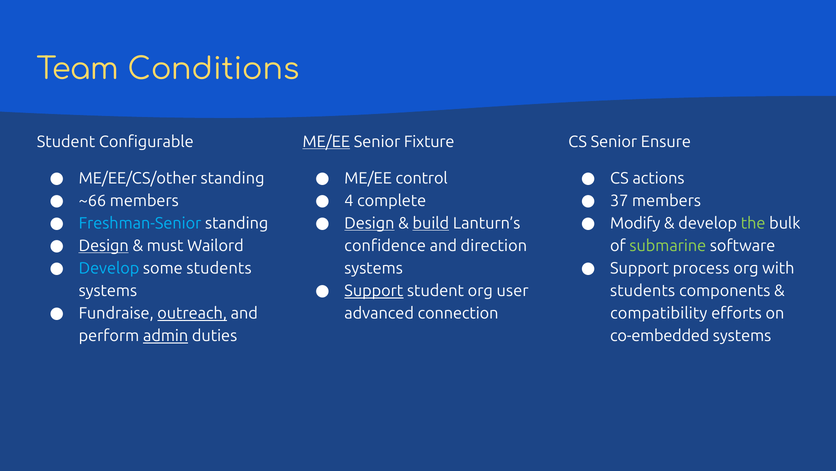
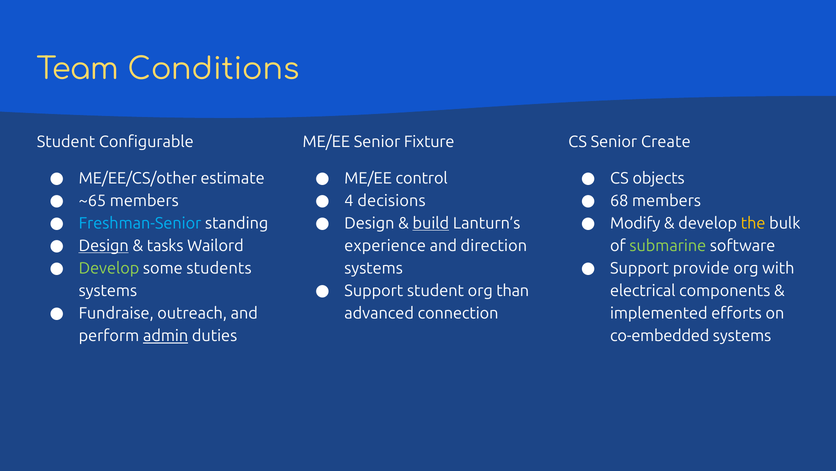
ME/EE underline: present -> none (326, 142)
Ensure: Ensure -> Create (666, 142)
ME/EE/CS/other standing: standing -> estimate (233, 178)
actions: actions -> objects (659, 178)
~66: ~66 -> ~65 (92, 200)
complete: complete -> decisions (392, 200)
37: 37 -> 68 (619, 200)
Design underline: present -> none (369, 223)
the colour: light green -> yellow (753, 223)
must: must -> tasks (165, 245)
confidence: confidence -> experience (385, 245)
Develop colour: light blue -> light green (109, 268)
process: process -> provide (701, 268)
Support underline: present -> none (374, 290)
user: user -> than (513, 290)
students: students -> electrical (643, 290)
outreach underline: present -> none (192, 313)
compatibility: compatibility -> implemented (659, 313)
